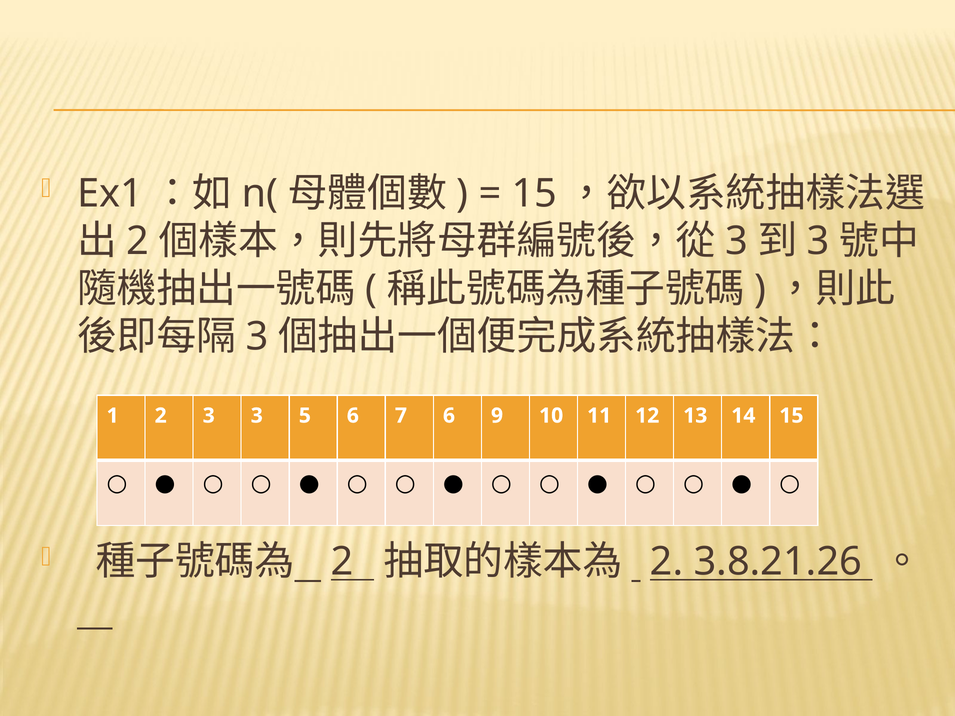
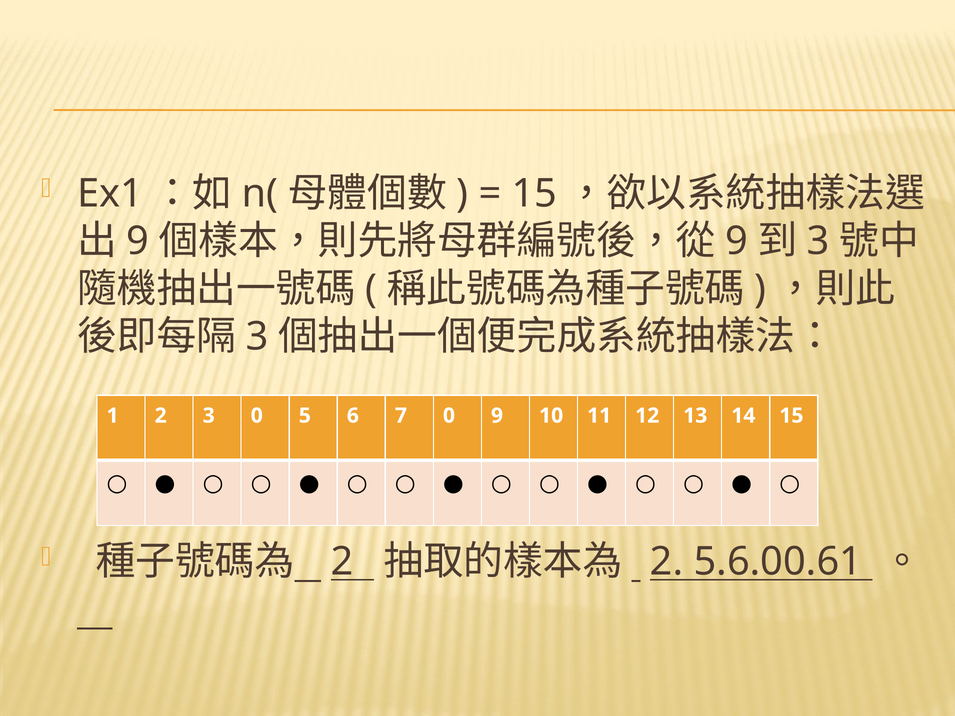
2: 2 -> 9 (138, 241)
3: 3 -> 9 (737, 241)
3 3: 3 -> 0 (257, 416)
7 6: 6 -> 0 (449, 416)
3.8.21.26: 3.8.21.26 -> 5.6.00.61 (778, 562)
